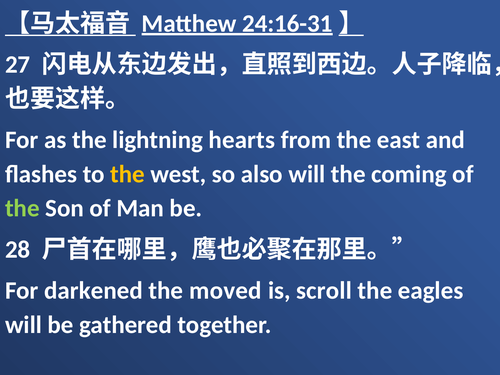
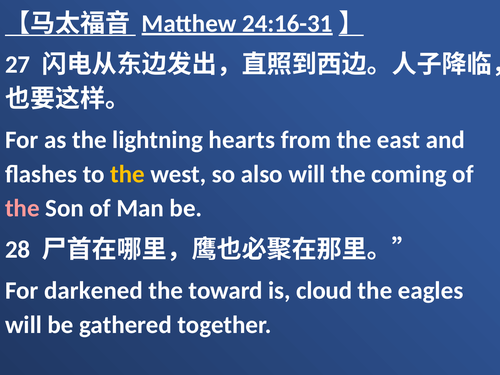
the colour: light green -> pink (22, 208)
moved: moved -> toward (226, 291)
scroll: scroll -> cloud (324, 291)
